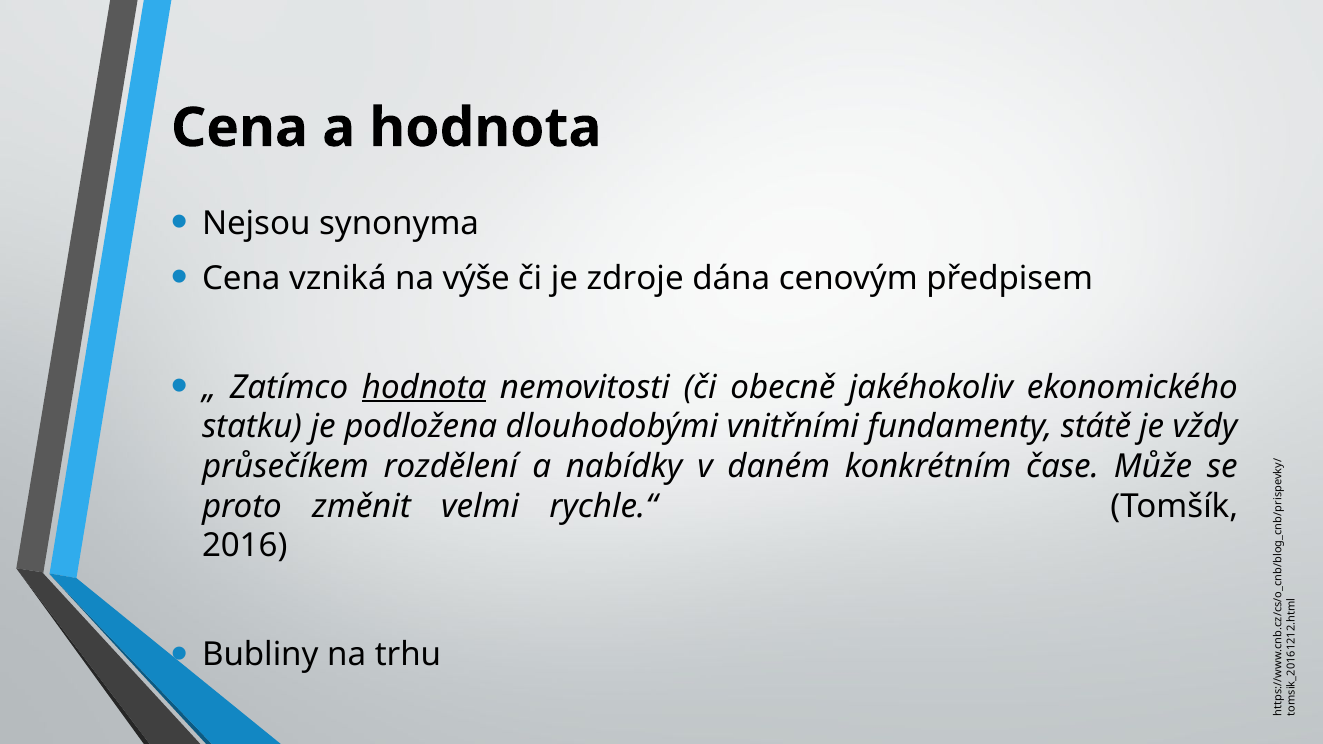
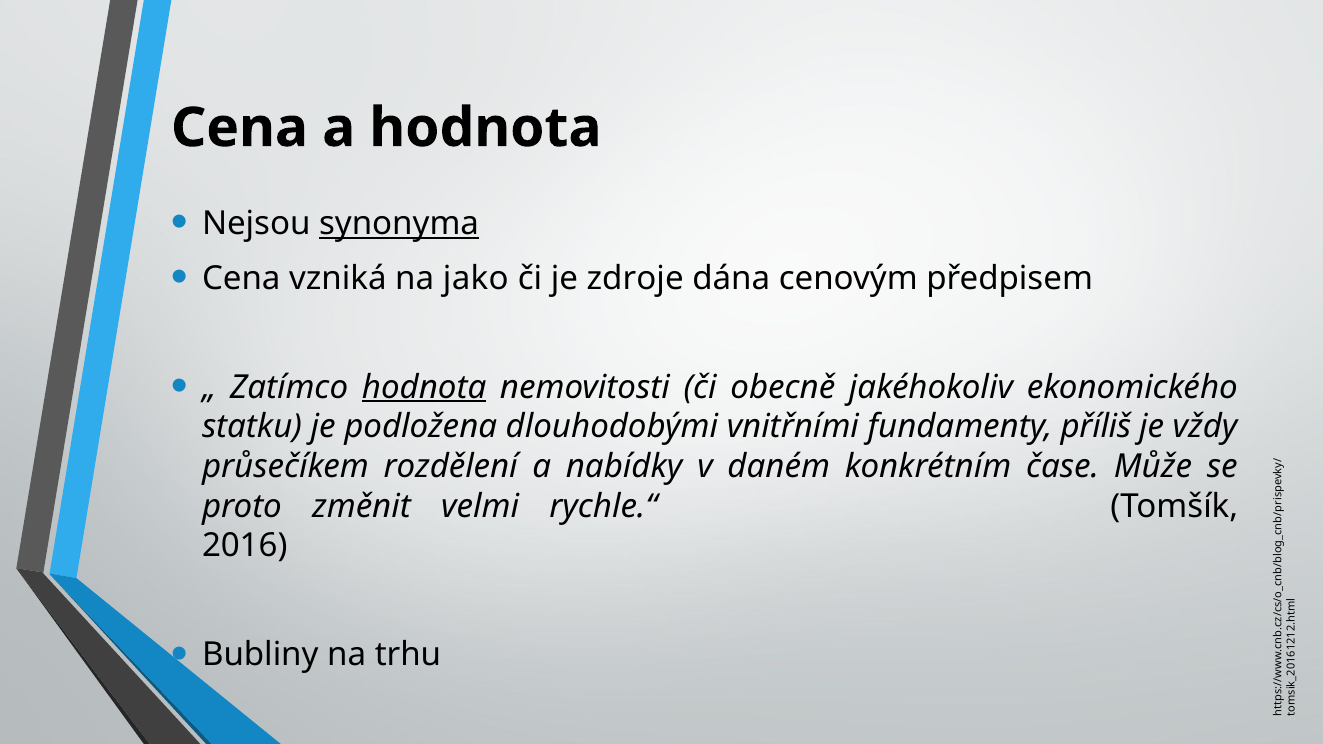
synonyma underline: none -> present (399, 224)
výše: výše -> jako (476, 278)
státě: státě -> příliš (1096, 427)
